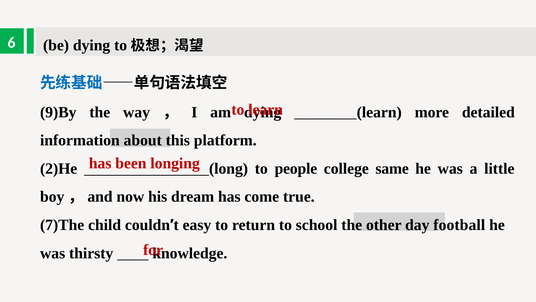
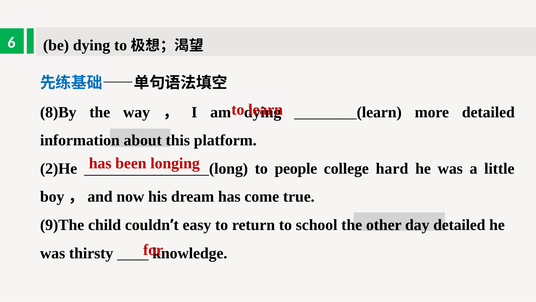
9)By: 9)By -> 8)By (58, 112)
same: same -> hard (392, 168)
7)The: 7)The -> 9)The (62, 225)
day football: football -> detailed (459, 225)
